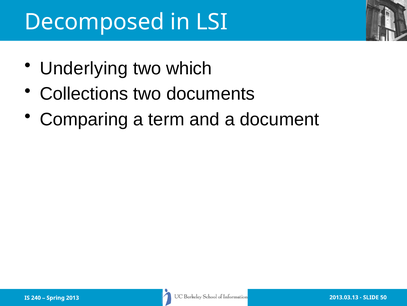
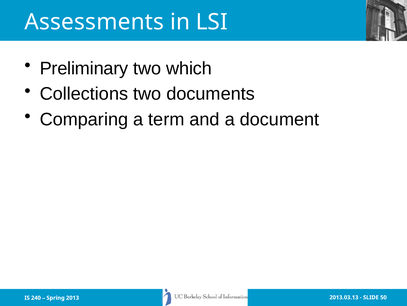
Decomposed: Decomposed -> Assessments (94, 22)
Underlying: Underlying -> Preliminary (84, 68)
